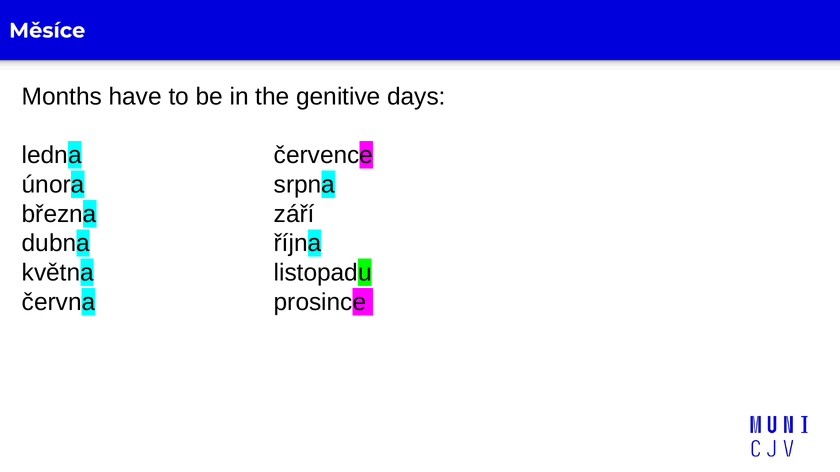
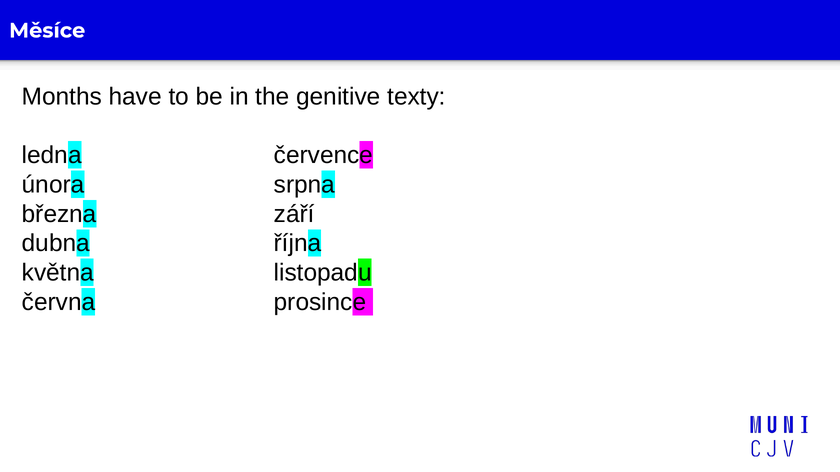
days: days -> texty (416, 97)
